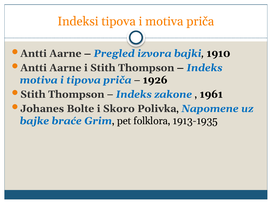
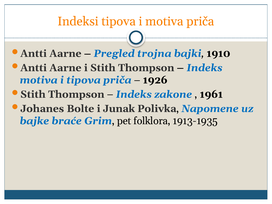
izvora: izvora -> trojna (154, 54)
Skoro: Skoro -> Junak (119, 109)
